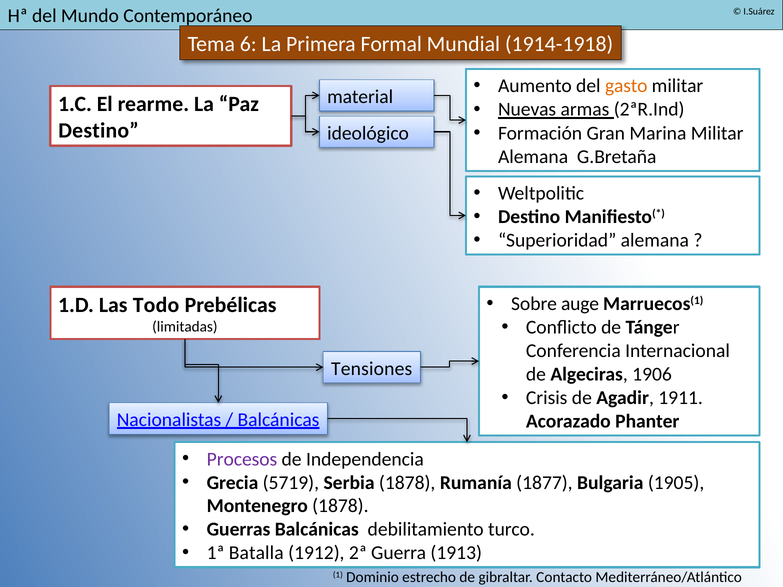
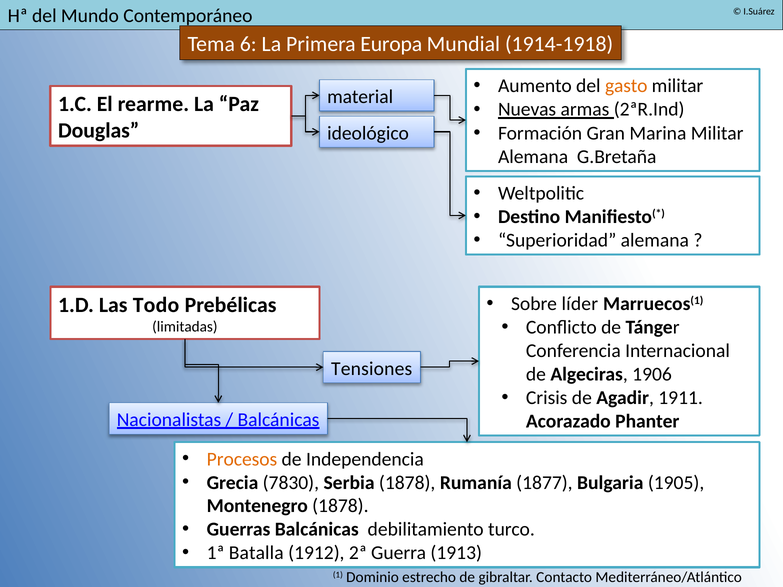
Formal: Formal -> Europa (391, 44)
Destino: Destino -> Douglas (99, 130)
auge: auge -> líder (580, 304)
Procesos colour: purple -> orange (242, 459)
5719: 5719 -> 7830 (291, 483)
